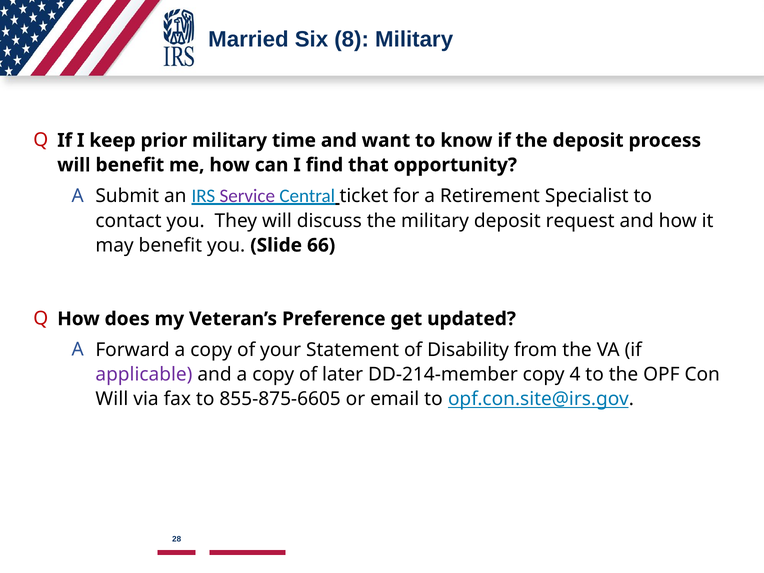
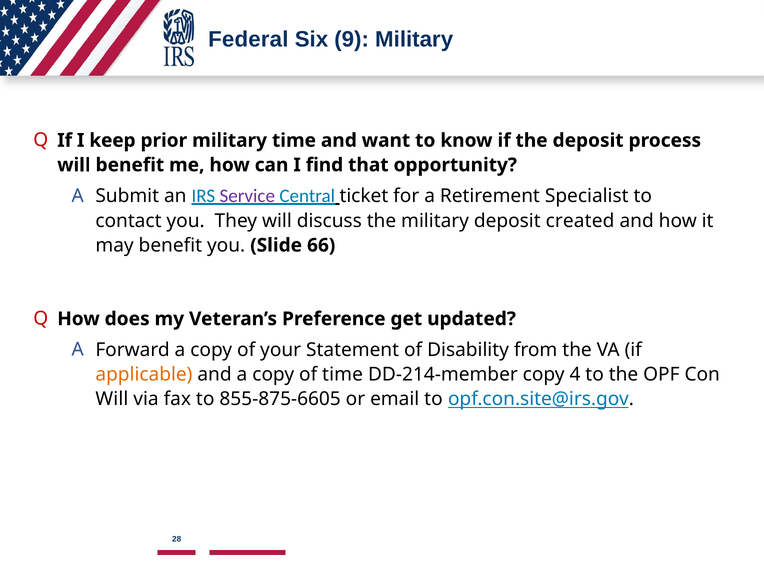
Married: Married -> Federal (248, 39)
8: 8 -> 9 (352, 39)
request: request -> created (580, 221)
applicable colour: purple -> orange (144, 374)
of later: later -> time (343, 374)
